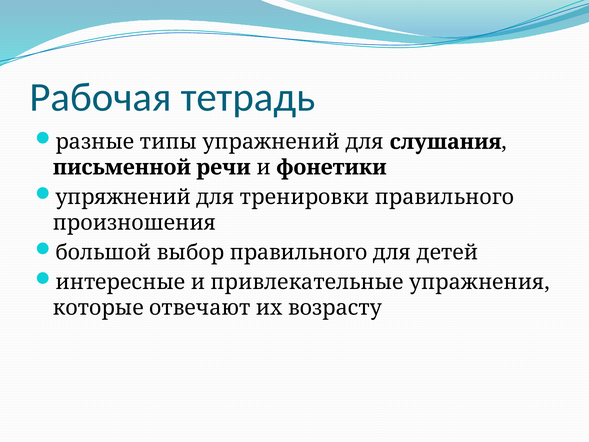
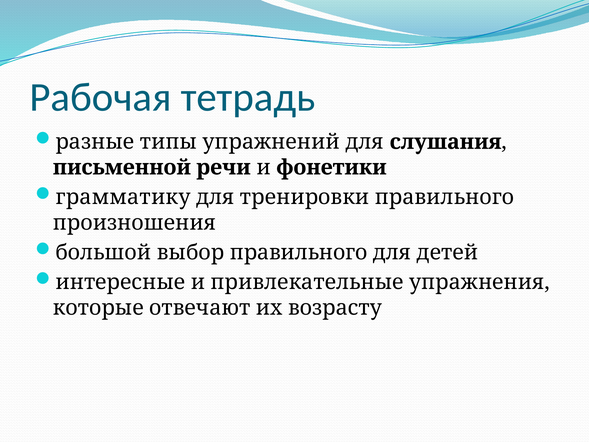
упряжнений: упряжнений -> грамматику (123, 197)
